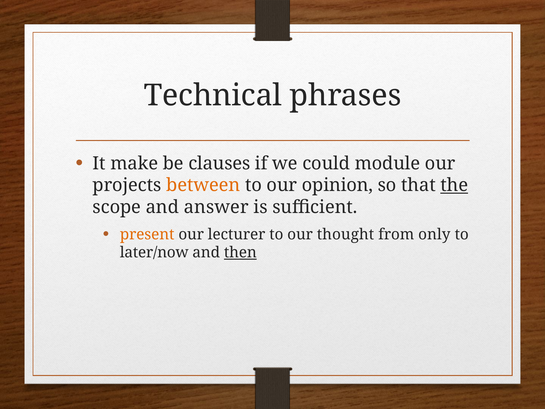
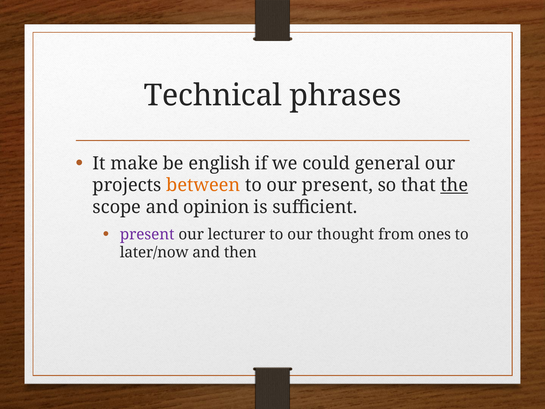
clauses: clauses -> english (219, 163)
module: module -> general (387, 163)
our opinion: opinion -> present (337, 185)
answer: answer -> opinion (216, 207)
present colour: orange -> purple (147, 234)
only: only -> ones (434, 234)
then underline: present -> none (240, 252)
